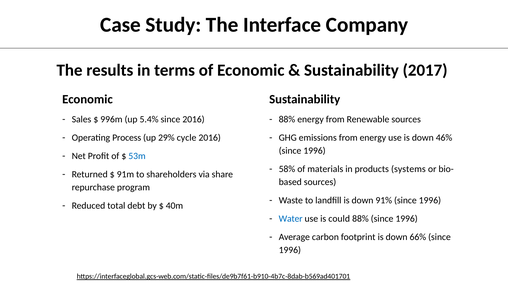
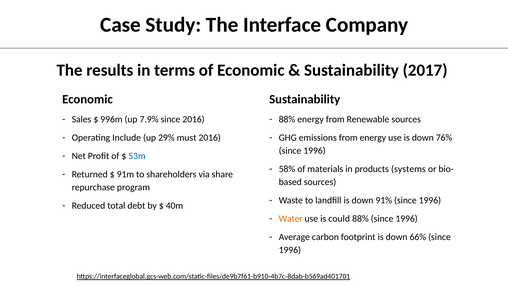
5.4%: 5.4% -> 7.9% (149, 119)
Process: Process -> Include (127, 138)
cycle: cycle -> must (187, 138)
46%: 46% -> 76% (444, 138)
Water colour: blue -> orange (291, 219)
